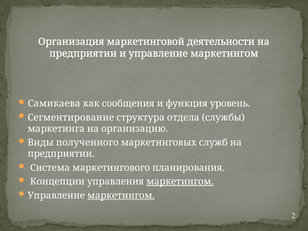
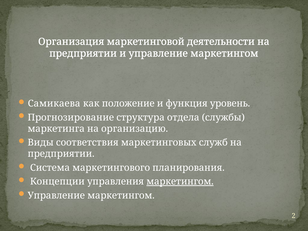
сообщения: сообщения -> положение (128, 104)
Сегментирование: Сегментирование -> Прогнозирование (71, 117)
полученного: полученного -> соответствия (87, 143)
маркетингом underline: present -> none (121, 195)
